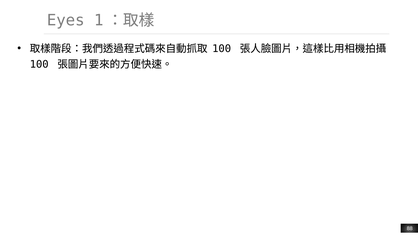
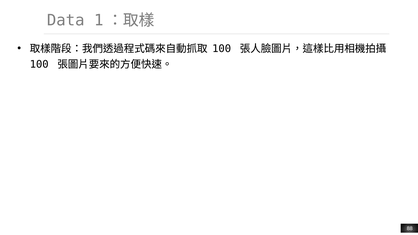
Eyes: Eyes -> Data (66, 20)
